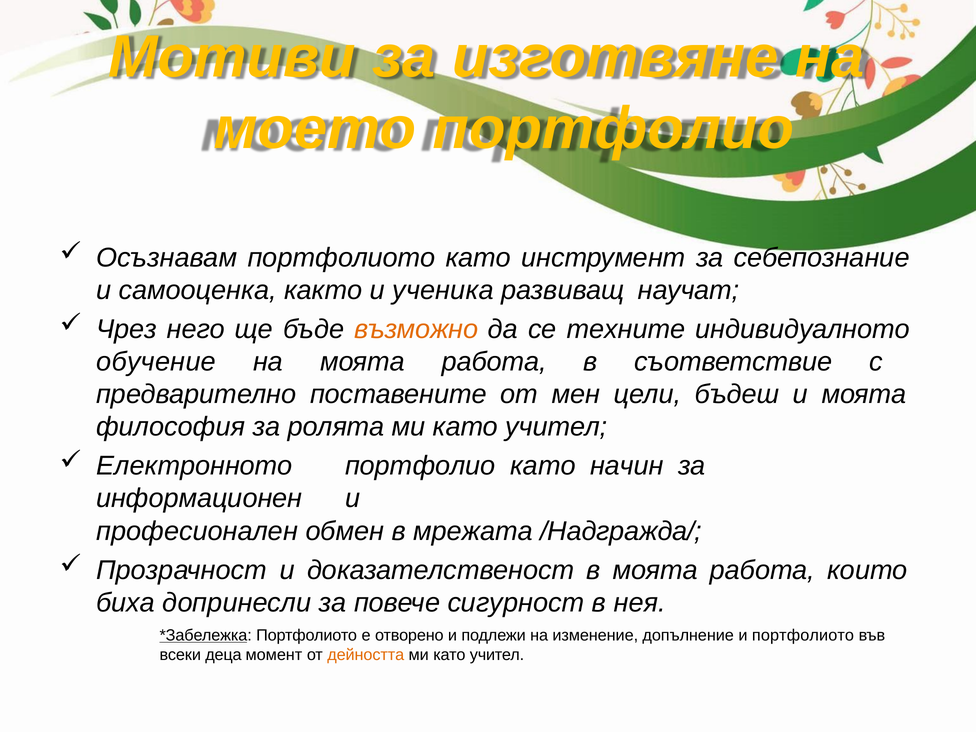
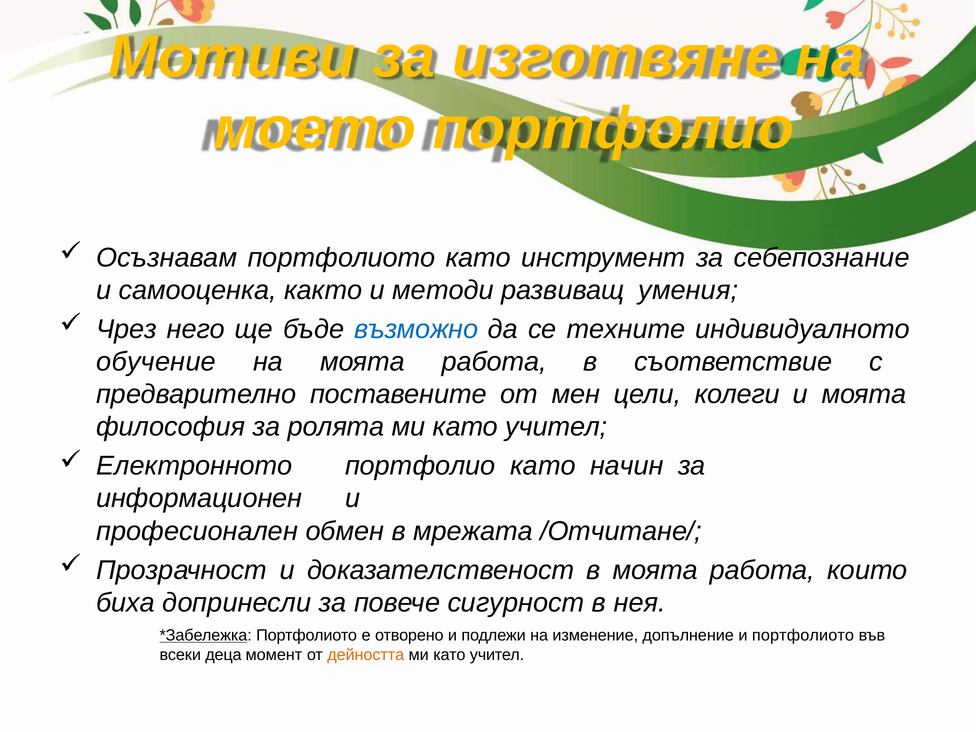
ученика: ученика -> методи (443, 290)
научат: научат -> умения (688, 290)
възможно colour: orange -> blue (416, 329)
бъдеш: бъдеш -> колеги (737, 394)
/Надгражда/: /Надгражда/ -> /Отчитане/ (621, 531)
